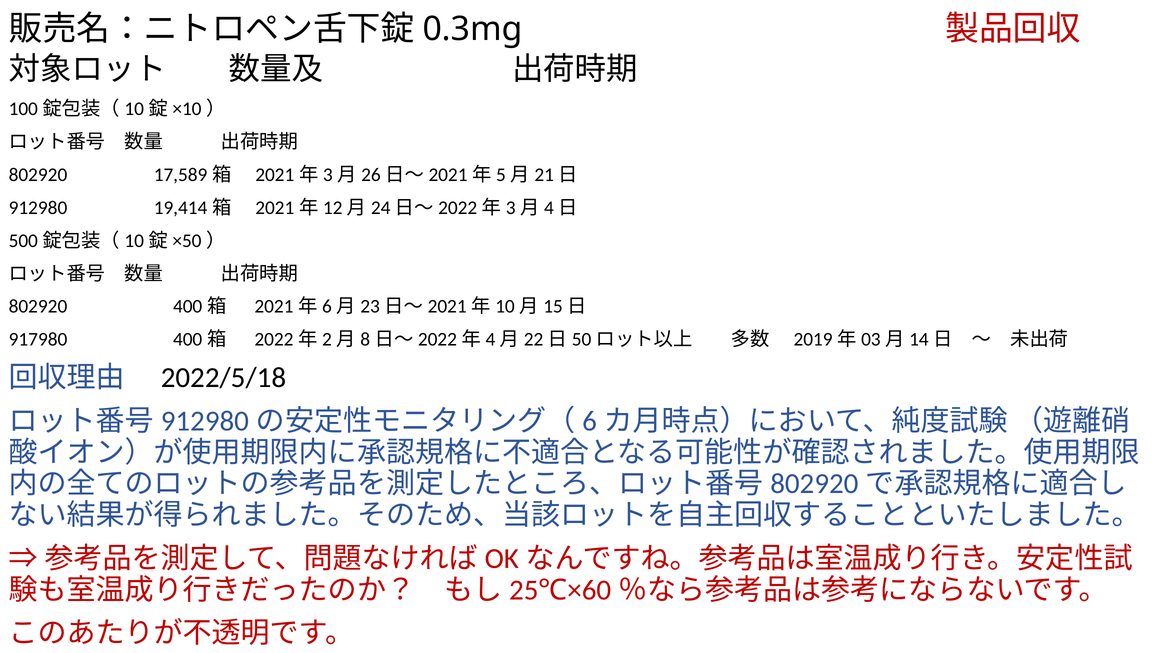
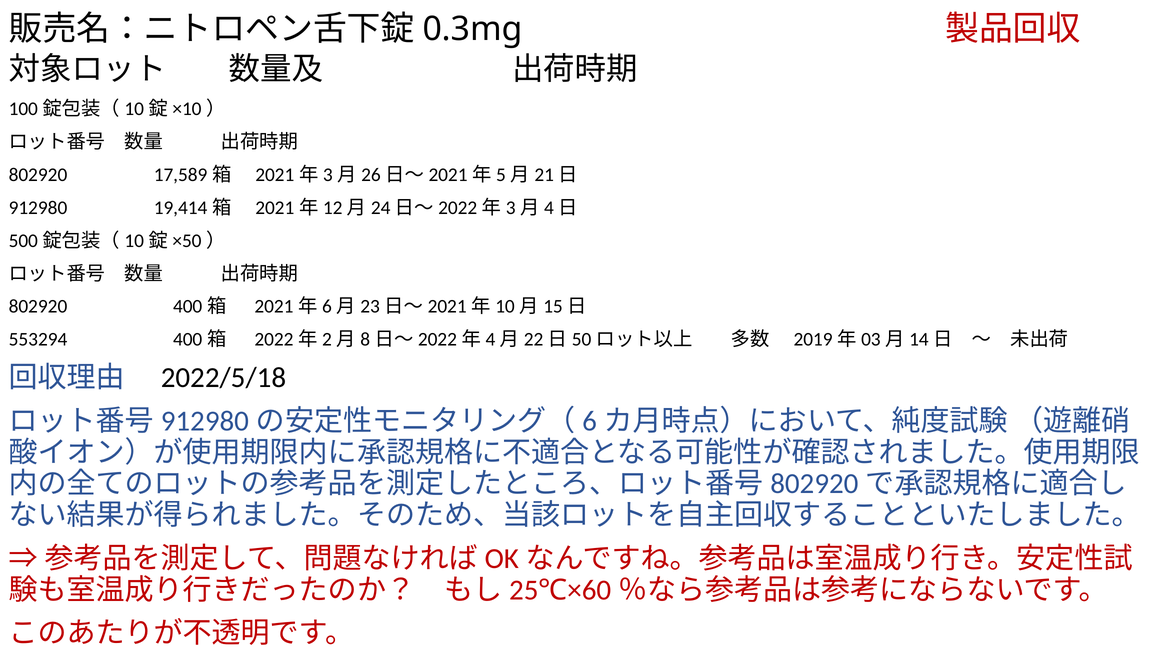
917980: 917980 -> 553294 (38, 340)
